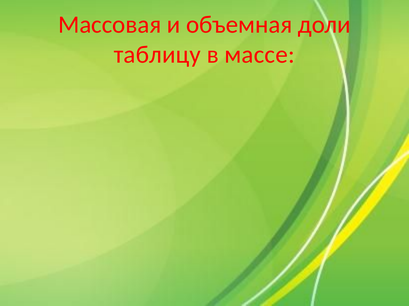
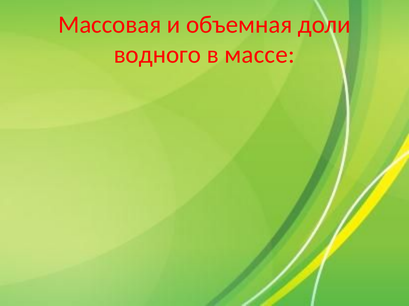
таблицу: таблицу -> водного (157, 55)
